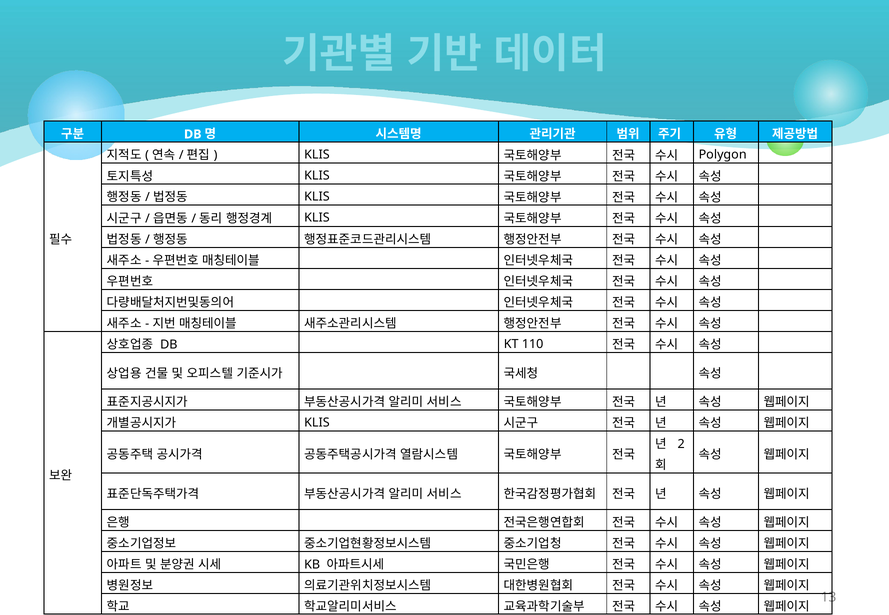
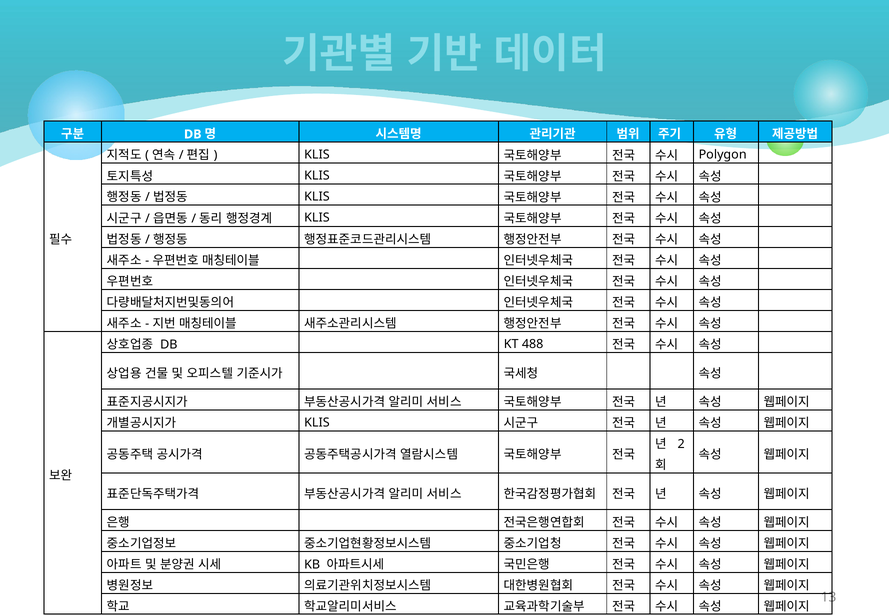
110: 110 -> 488 (533, 344)
